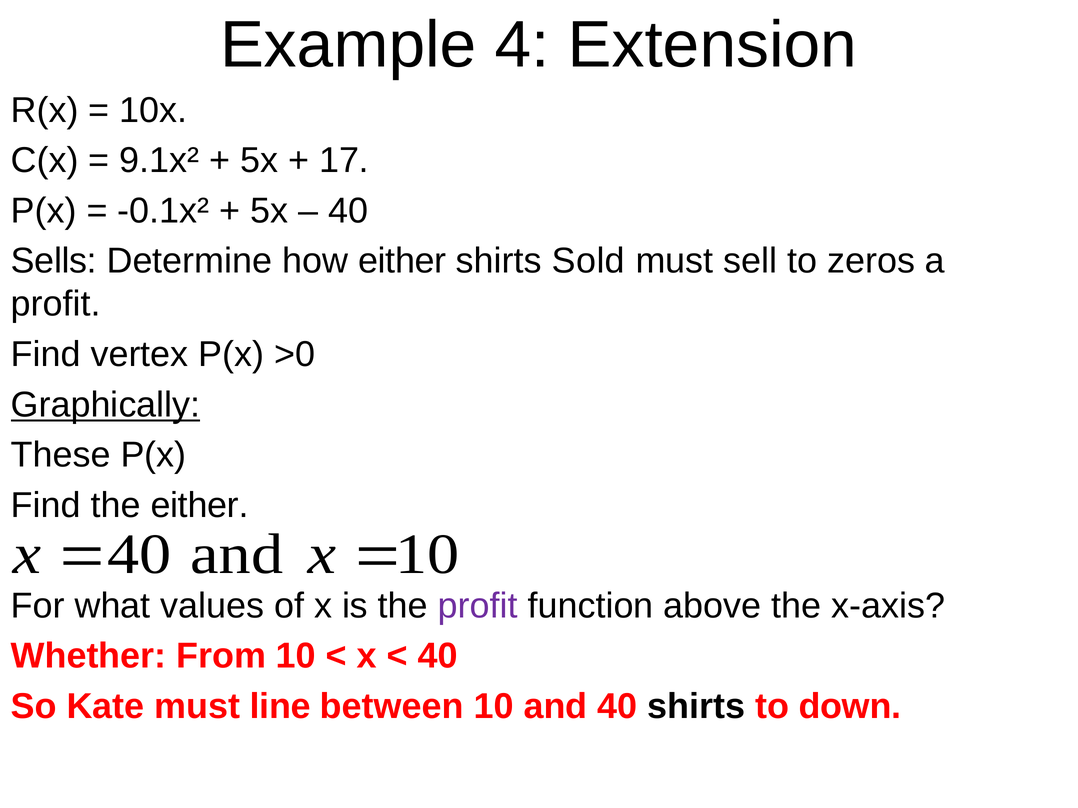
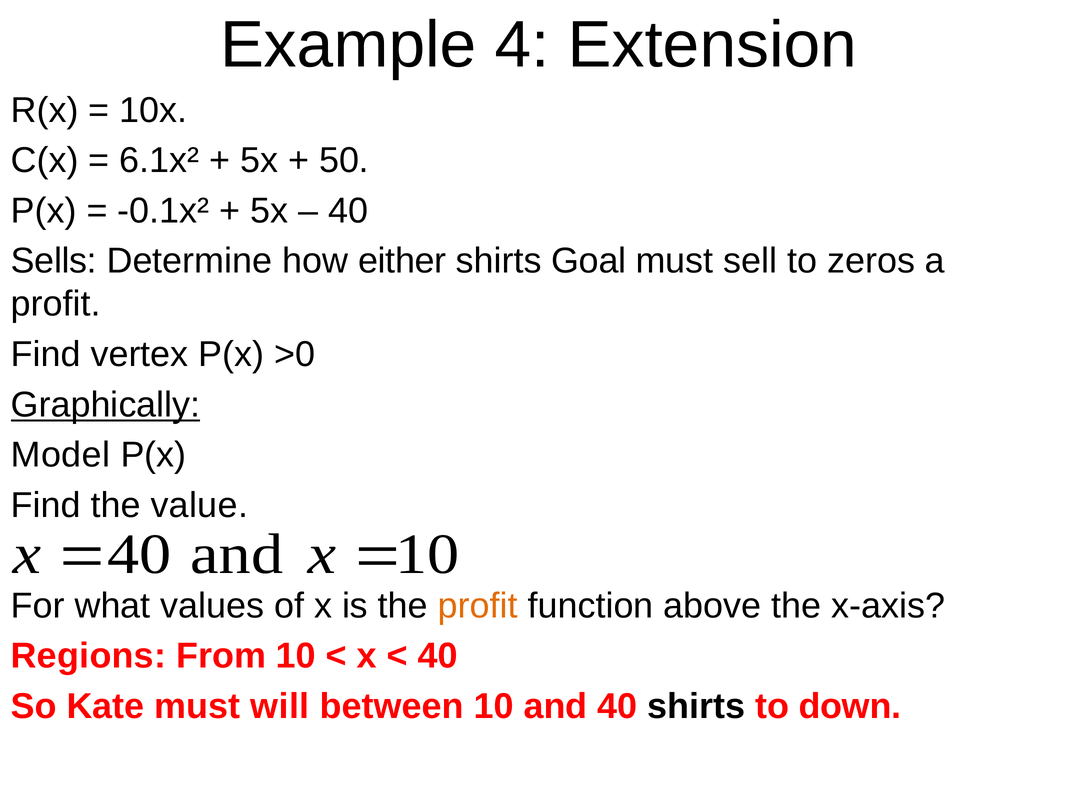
9.1x²: 9.1x² -> 6.1x² (159, 161)
17: 17 -> 50 (344, 161)
Sold: Sold -> Goal (589, 261)
These: These -> Model (60, 455)
the either: either -> value (199, 505)
profit colour: purple -> orange (478, 606)
Whether: Whether -> Regions (88, 656)
line: line -> will (280, 707)
